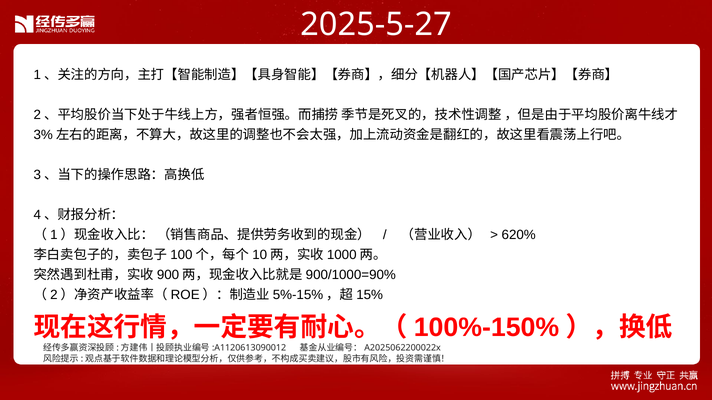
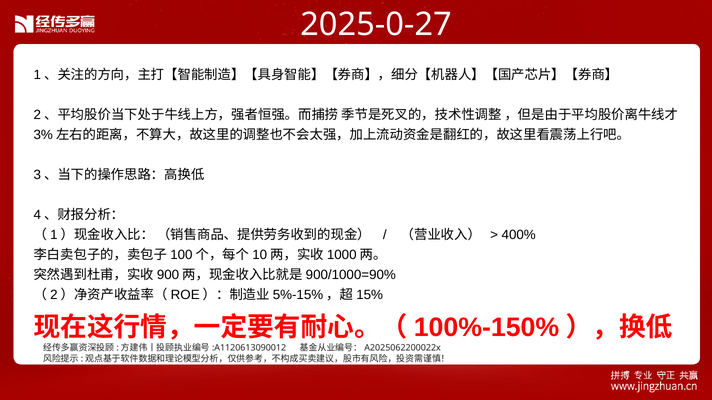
2025-5-27: 2025-5-27 -> 2025-0-27 (376, 24)
620%: 620% -> 400% (519, 235)
